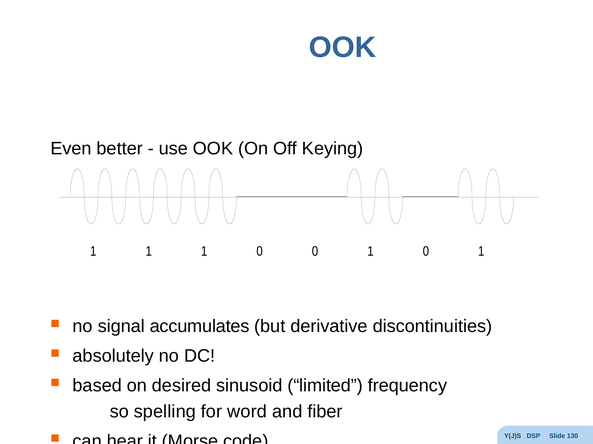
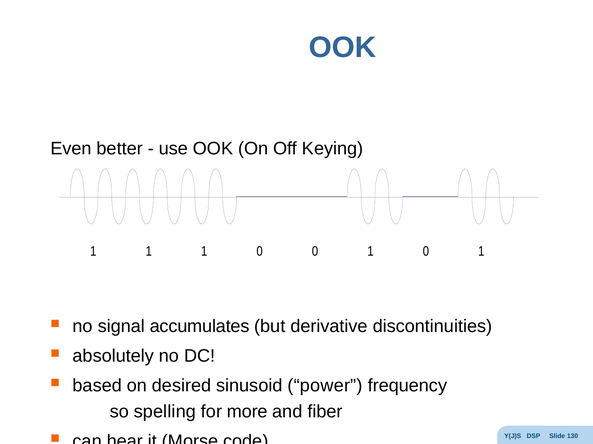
limited: limited -> power (325, 386)
word: word -> more (247, 412)
